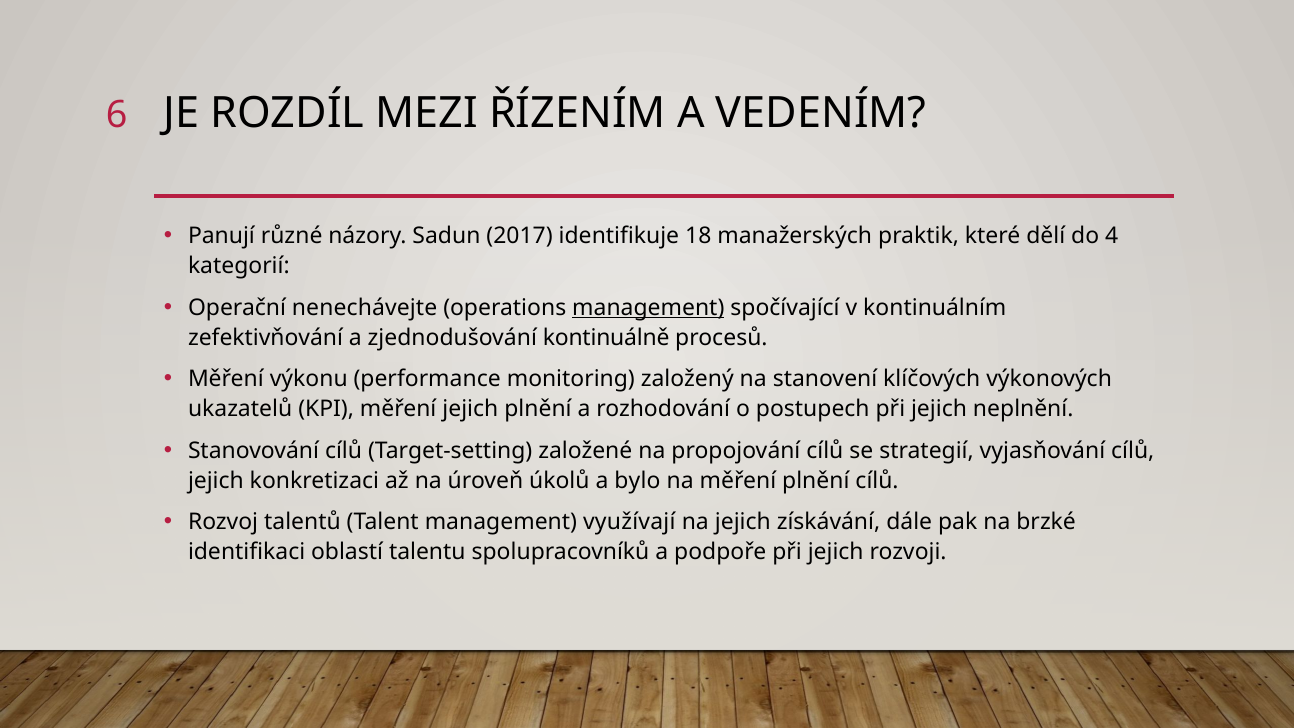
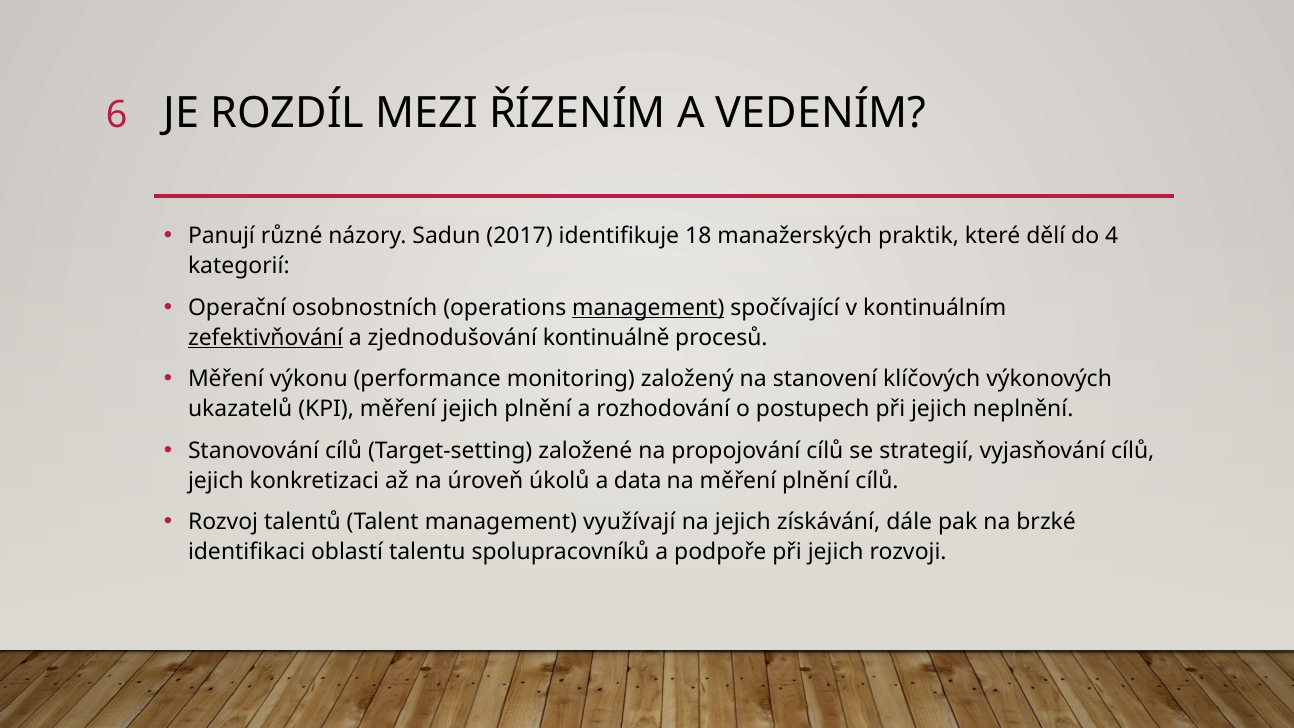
nenechávejte: nenechávejte -> osobnostních (365, 308)
zefektivňování underline: none -> present (265, 337)
bylo: bylo -> data (638, 480)
